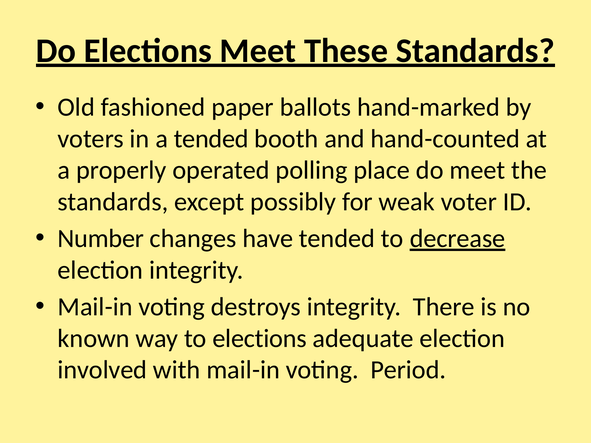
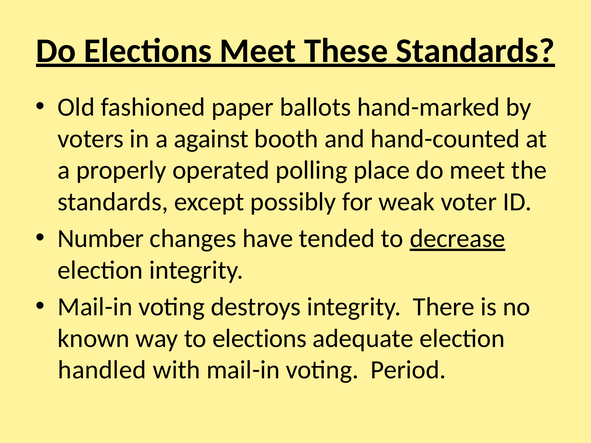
a tended: tended -> against (211, 139)
involved: involved -> handled (102, 370)
